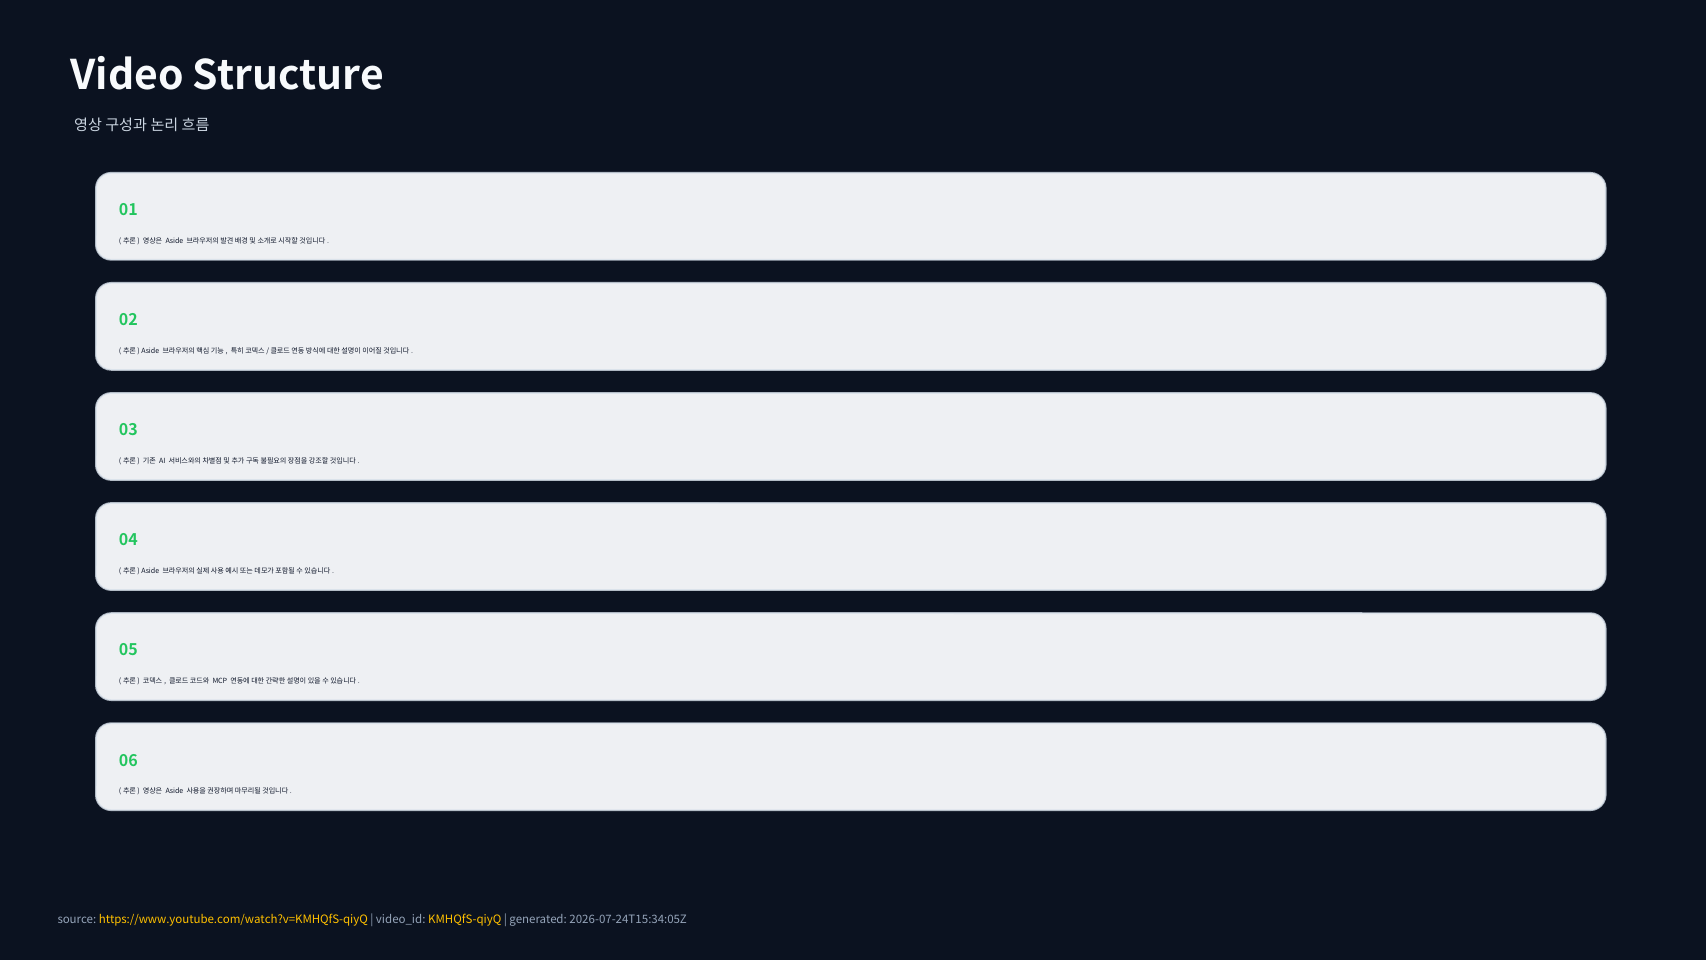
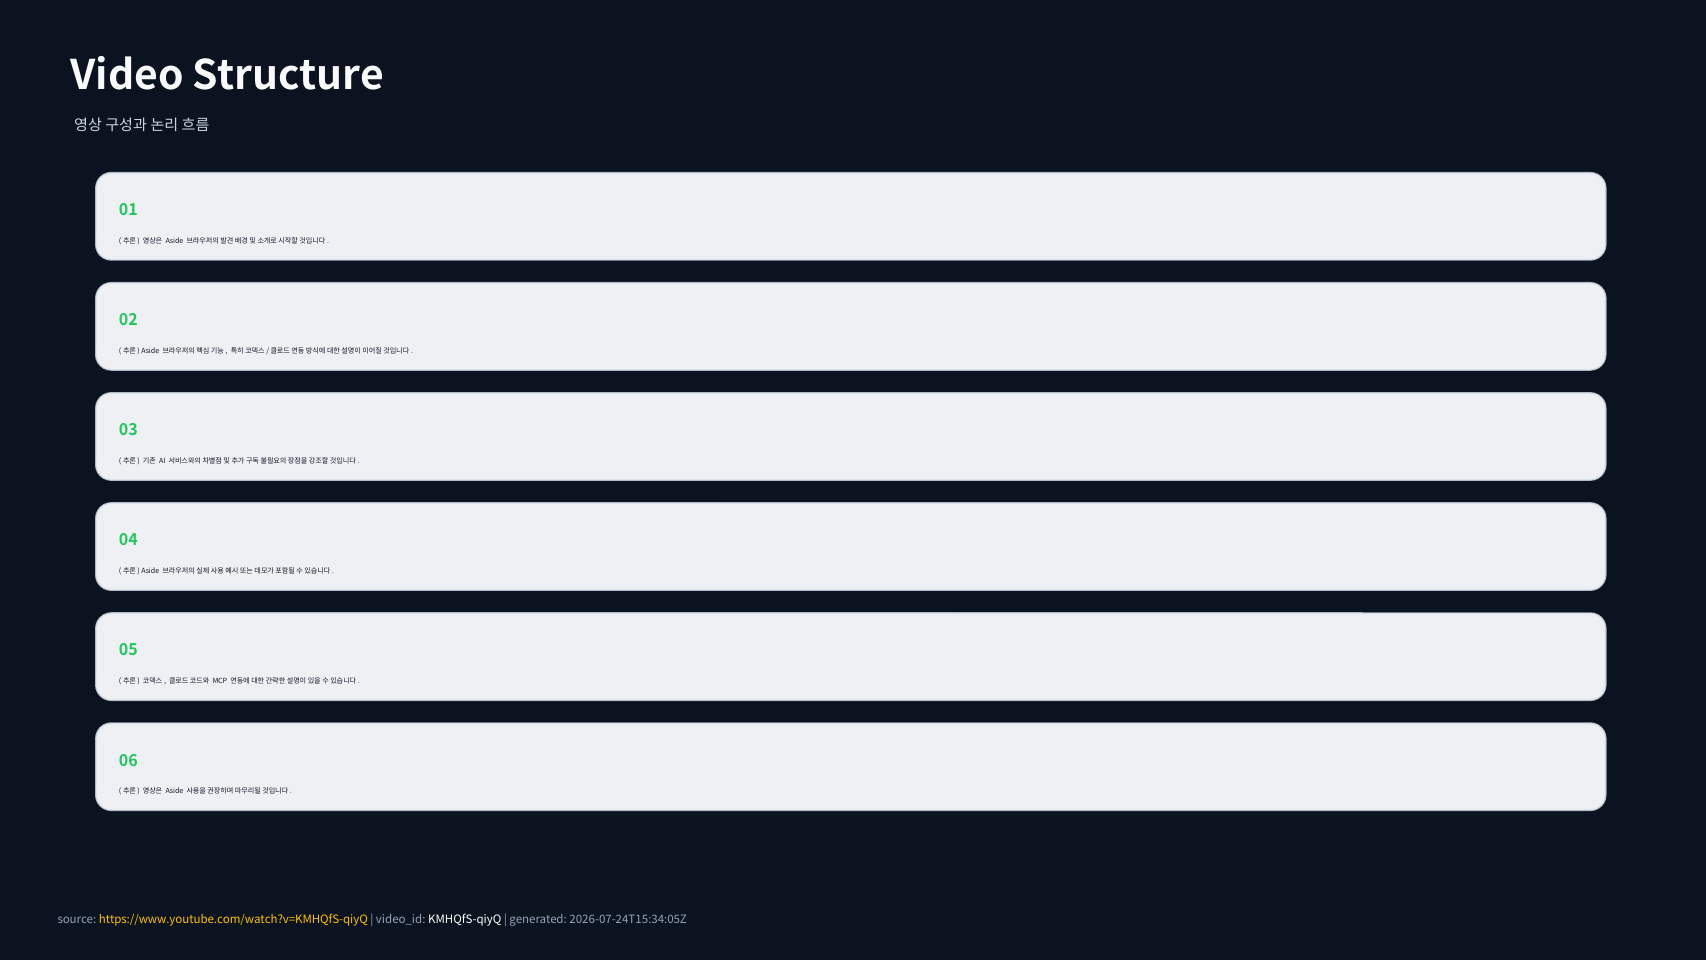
KMHQfS-qiyQ colour: yellow -> white (465, 919)
